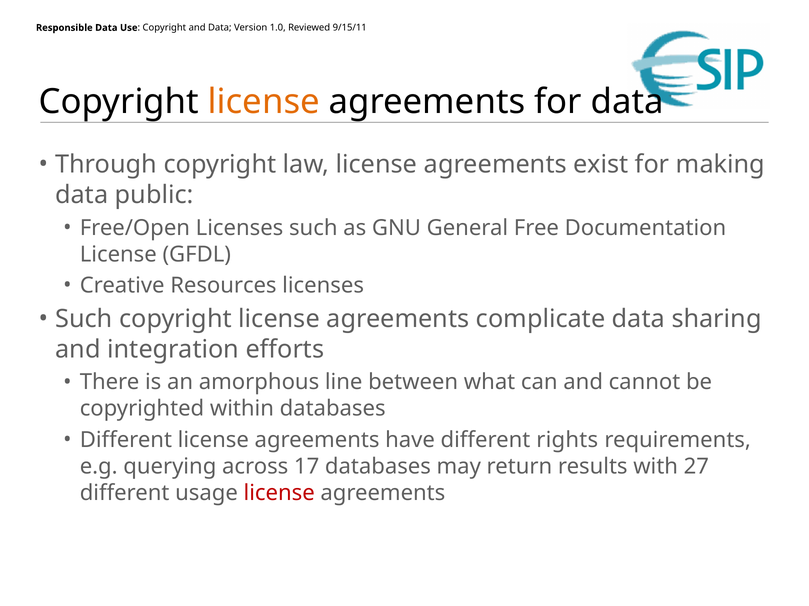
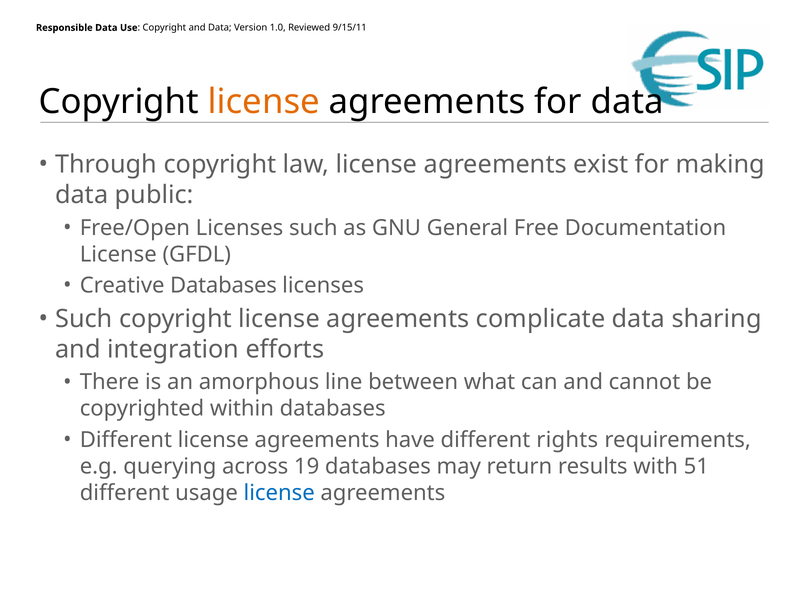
Creative Resources: Resources -> Databases (224, 286)
17: 17 -> 19 (307, 467)
27: 27 -> 51 (696, 467)
license colour: red -> blue (279, 494)
